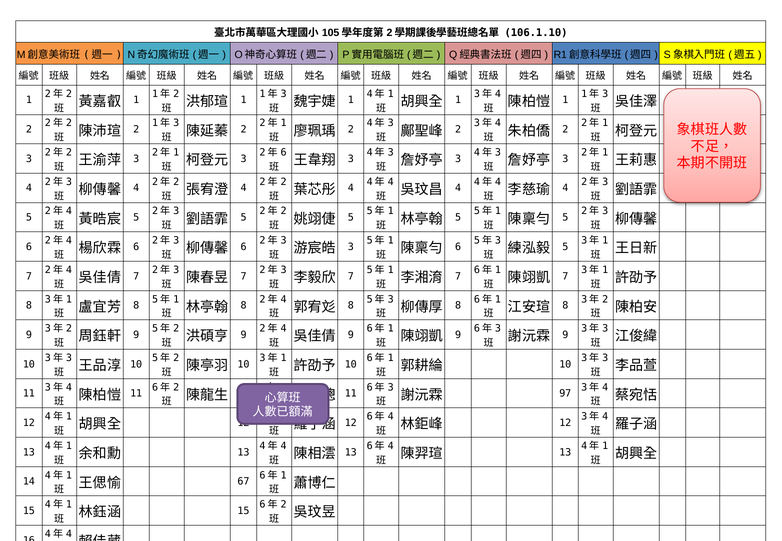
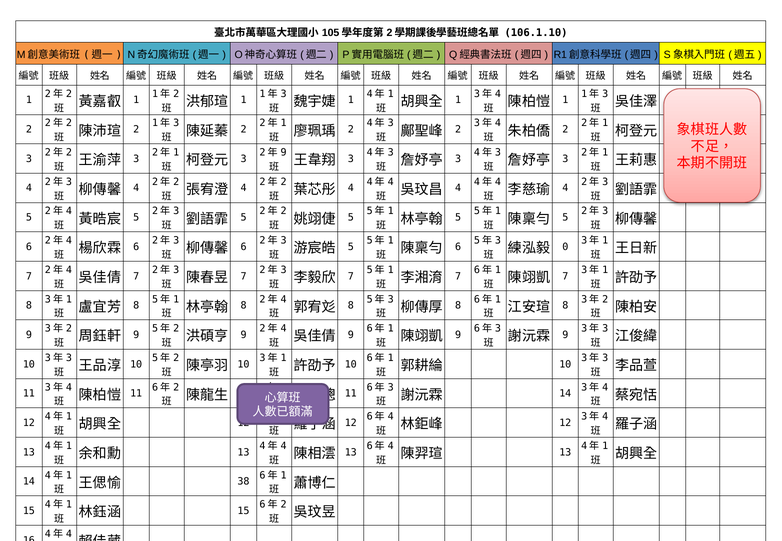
6: 6 -> 9 (284, 153)
3: 3 -> 5 (351, 247)
5: 5 -> 0 (565, 247)
97: 97 -> 14 (565, 394)
67: 67 -> 38 (243, 482)
